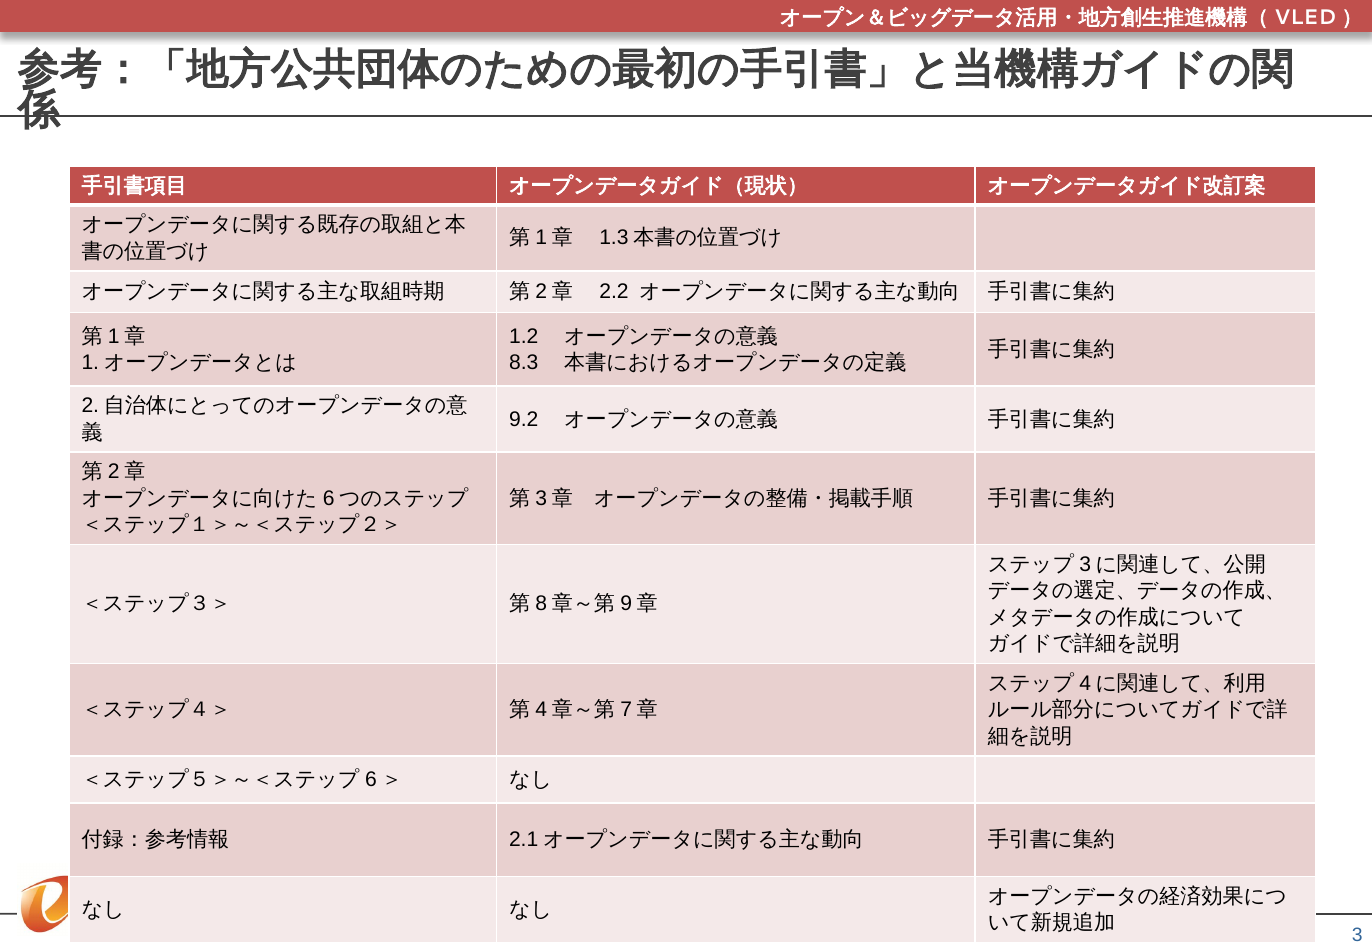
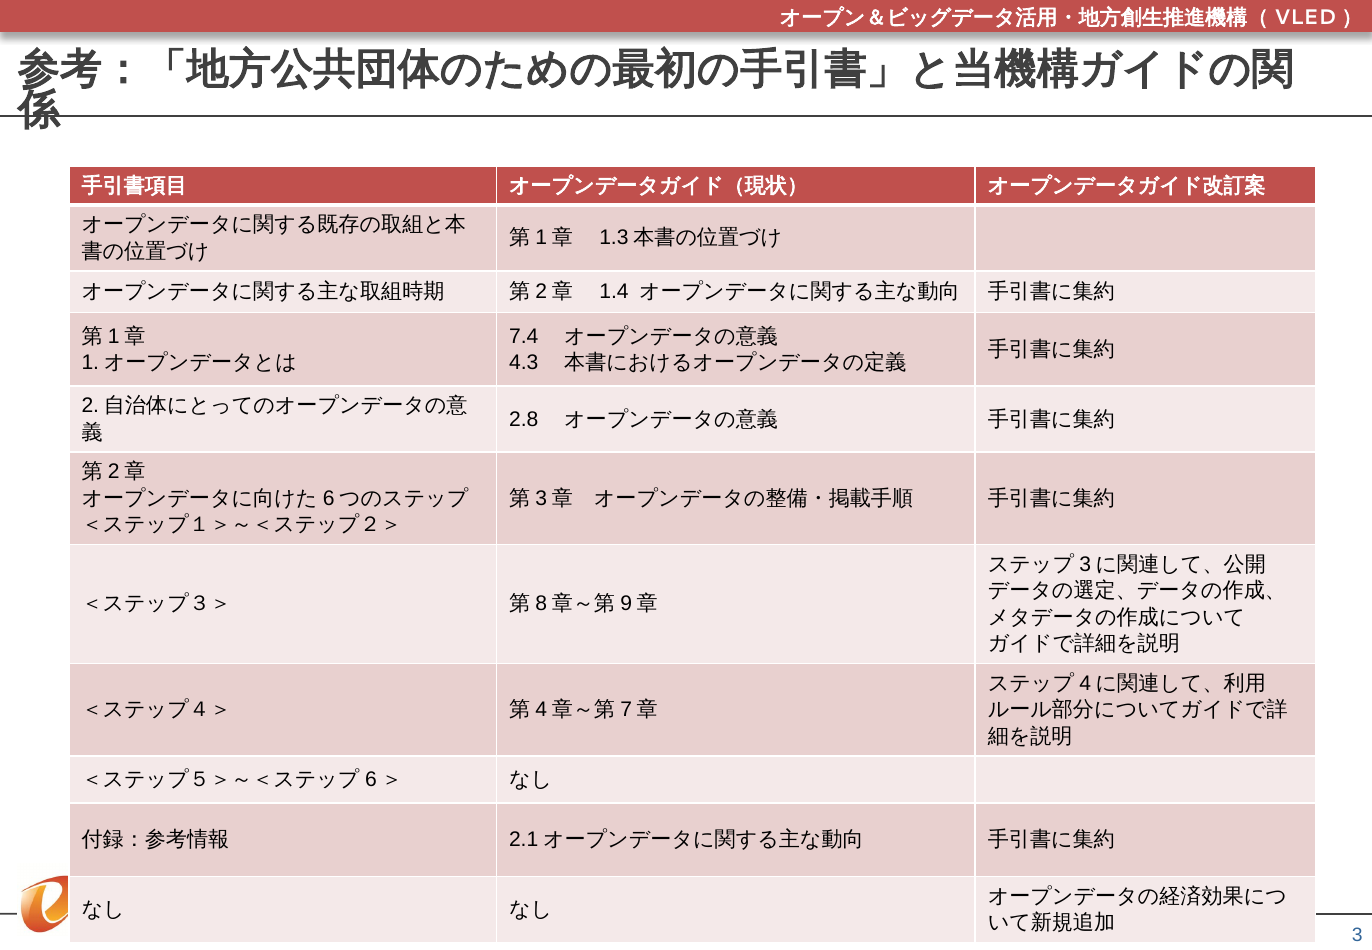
2.2: 2.2 -> 1.4 (614, 292)
1.2: 1.2 -> 7.4 (524, 336)
8.3: 8.3 -> 4.3 (524, 363)
9.2: 9.2 -> 2.8 (524, 419)
